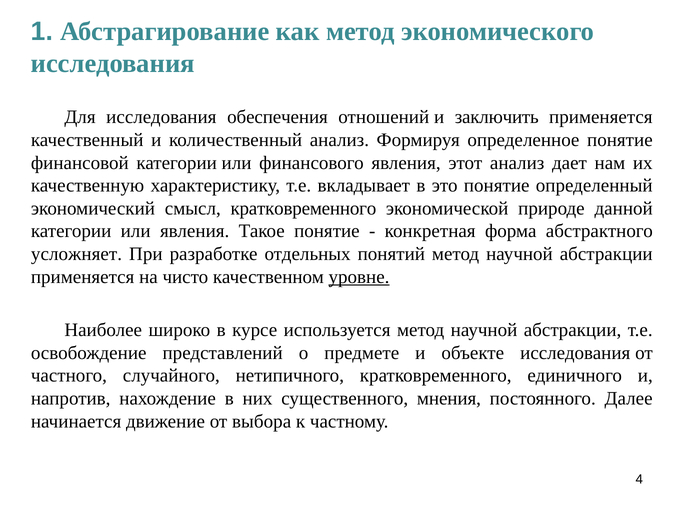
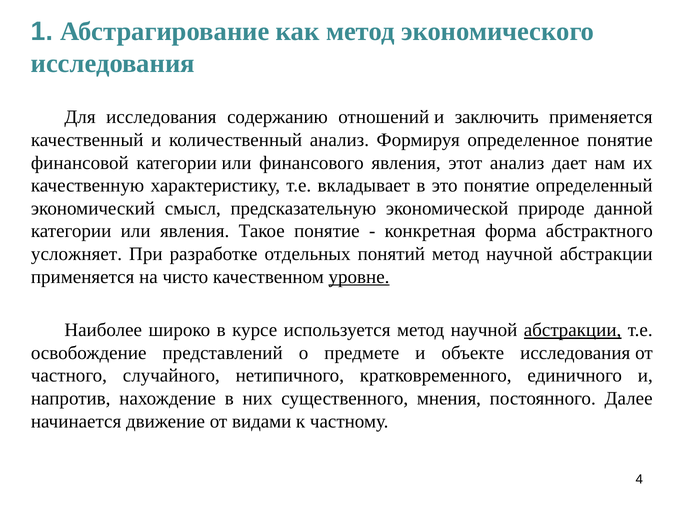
обеспечения: обеспечения -> содержанию (277, 117)
смысл кратковременного: кратковременного -> предсказательную (303, 208)
абстракции underline: none -> present (573, 330)
выбора: выбора -> видами (262, 421)
